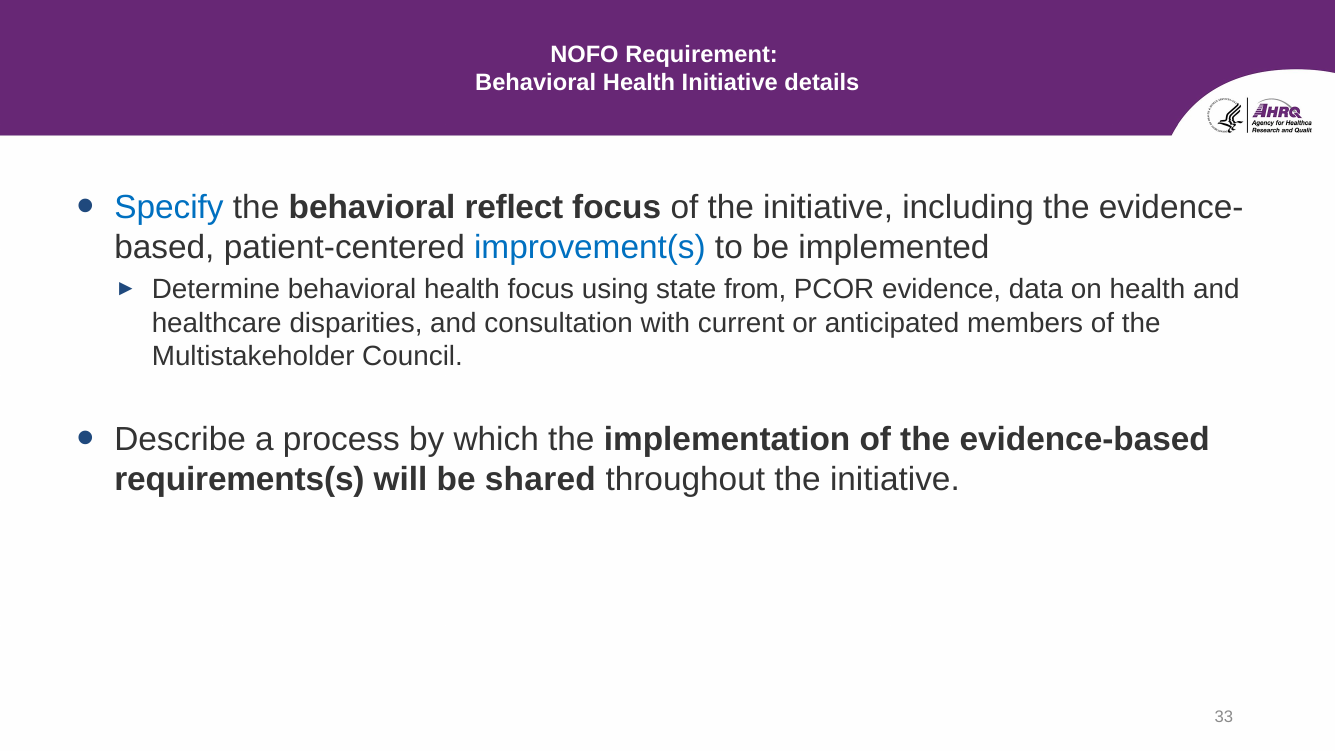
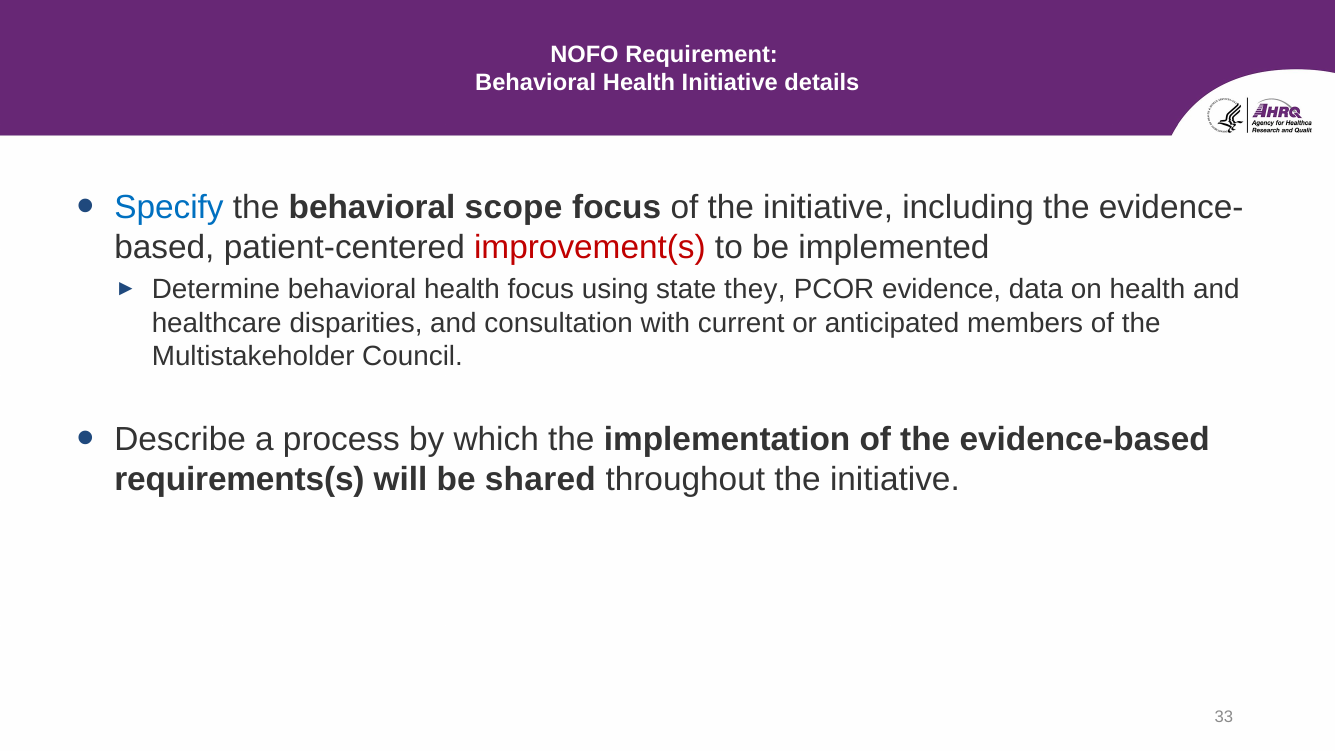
reflect: reflect -> scope (514, 208)
improvement(s colour: blue -> red (590, 248)
from: from -> they (755, 290)
